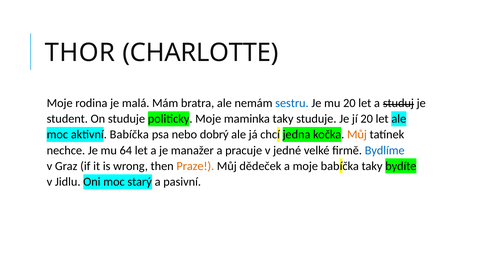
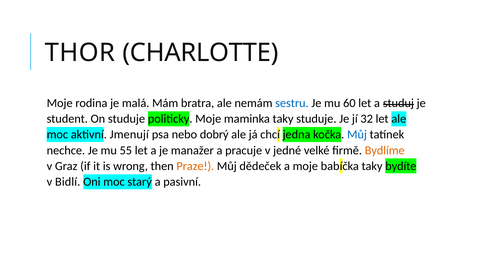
mu 20: 20 -> 60 (349, 103)
jí 20: 20 -> 32 (367, 119)
aktivní Babíčka: Babíčka -> Jmenují (129, 134)
Můj colour: orange -> blue (357, 134)
64: 64 -> 55 (126, 150)
Bydlíme colour: blue -> orange (385, 150)
Jidlu: Jidlu -> Bidlí (68, 182)
